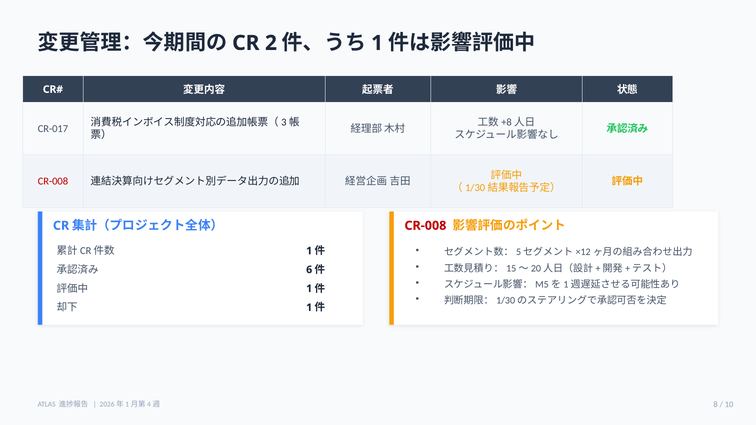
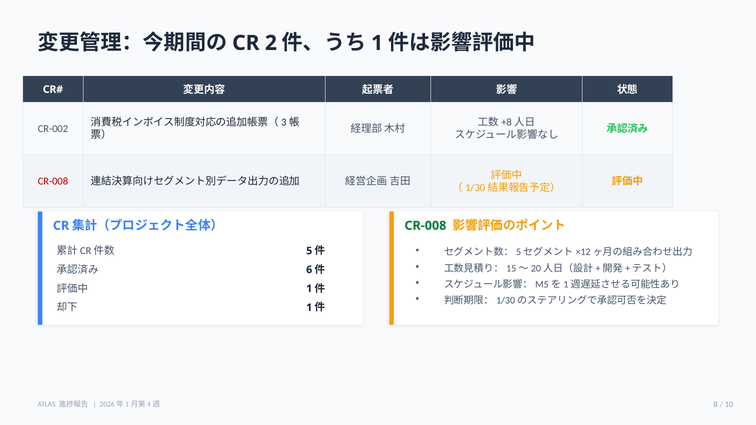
CR-017: CR-017 -> CR-002 (53, 129)
CR-008 colour: red -> green (425, 226)
1: 1 -> 5 (309, 251)
